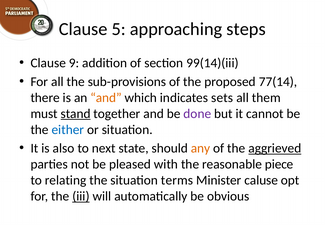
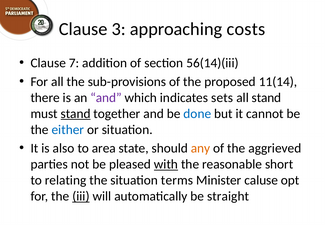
5: 5 -> 3 (119, 29)
steps: steps -> costs (246, 29)
9: 9 -> 7 (74, 63)
99(14)(iii: 99(14)(iii -> 56(14)(iii (212, 63)
77(14: 77(14 -> 11(14 (278, 82)
and colour: orange -> purple (106, 98)
all them: them -> stand (266, 98)
done colour: purple -> blue (197, 114)
next: next -> area (104, 148)
aggrieved underline: present -> none (275, 148)
with underline: none -> present (166, 164)
piece: piece -> short (279, 164)
obvious: obvious -> straight (228, 196)
